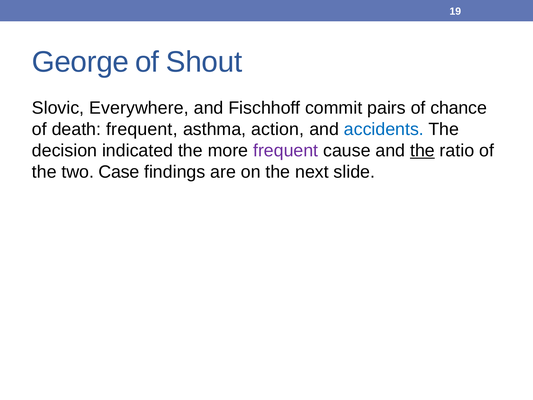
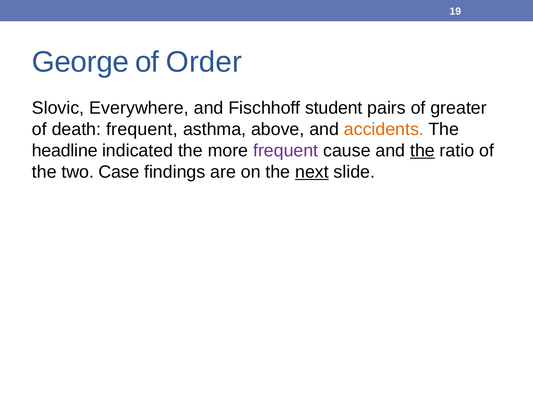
Shout: Shout -> Order (204, 62)
commit: commit -> student (334, 108)
chance: chance -> greater (459, 108)
action: action -> above (278, 129)
accidents colour: blue -> orange (384, 129)
decision: decision -> headline (65, 150)
next underline: none -> present (312, 172)
